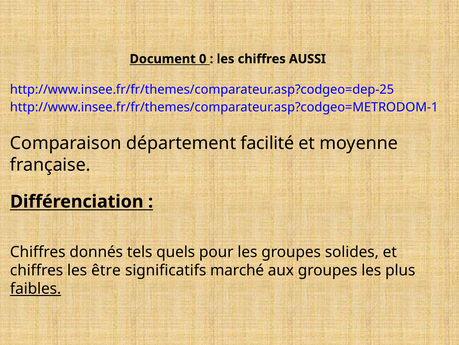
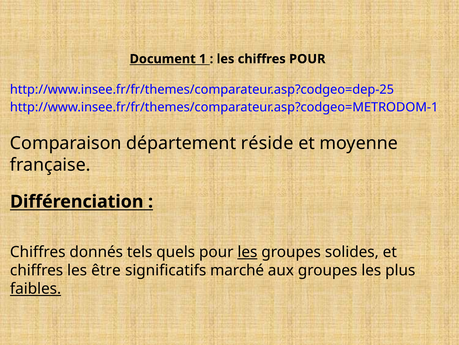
0: 0 -> 1 (203, 59)
chiffres AUSSI: AUSSI -> POUR (307, 59)
facilité: facilité -> réside (267, 143)
les underline: none -> present (247, 252)
